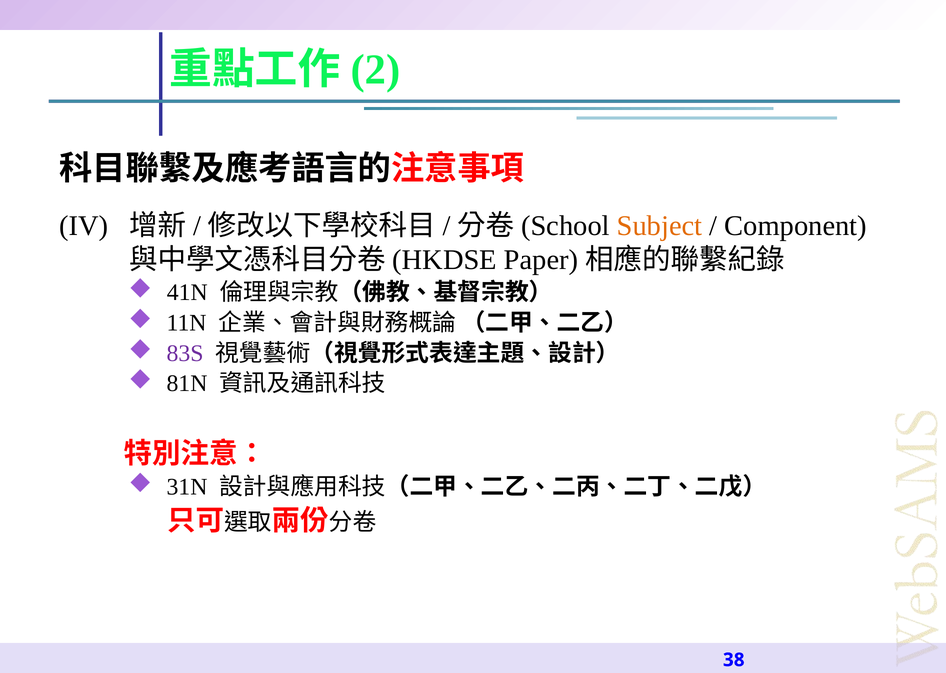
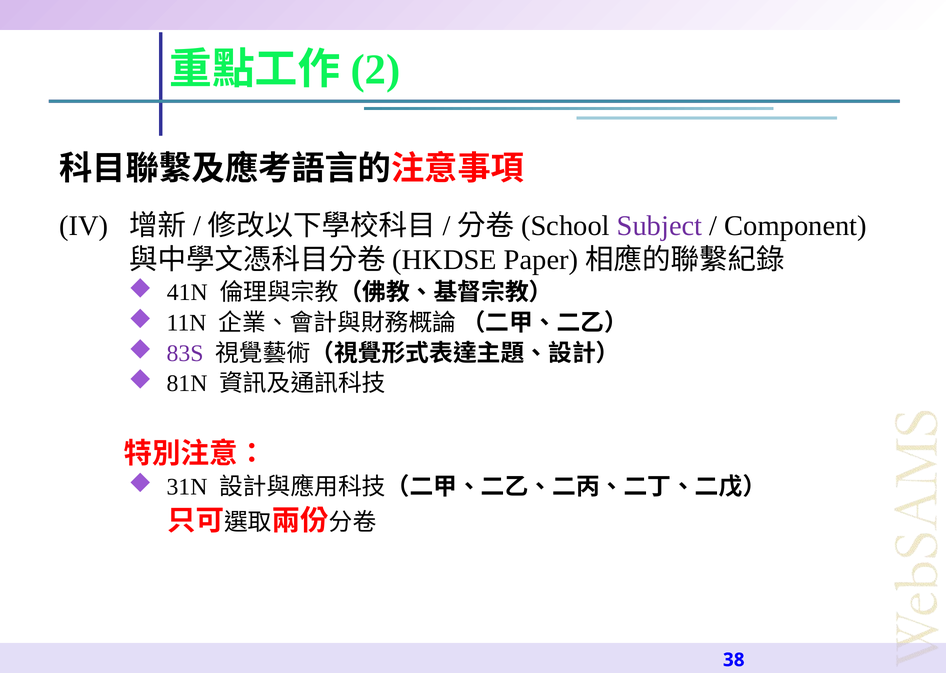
Subject colour: orange -> purple (660, 226)
